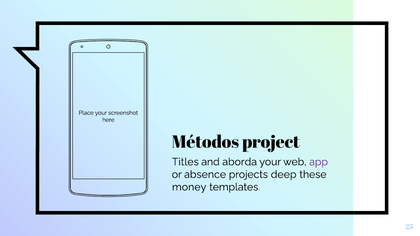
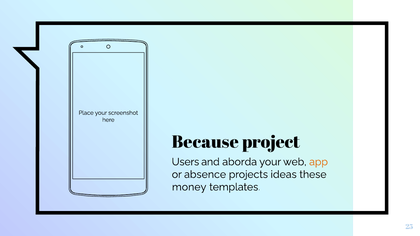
Métodos: Métodos -> Because (205, 142)
Titles: Titles -> Users (185, 162)
app colour: purple -> orange (319, 162)
deep: deep -> ideas (284, 175)
